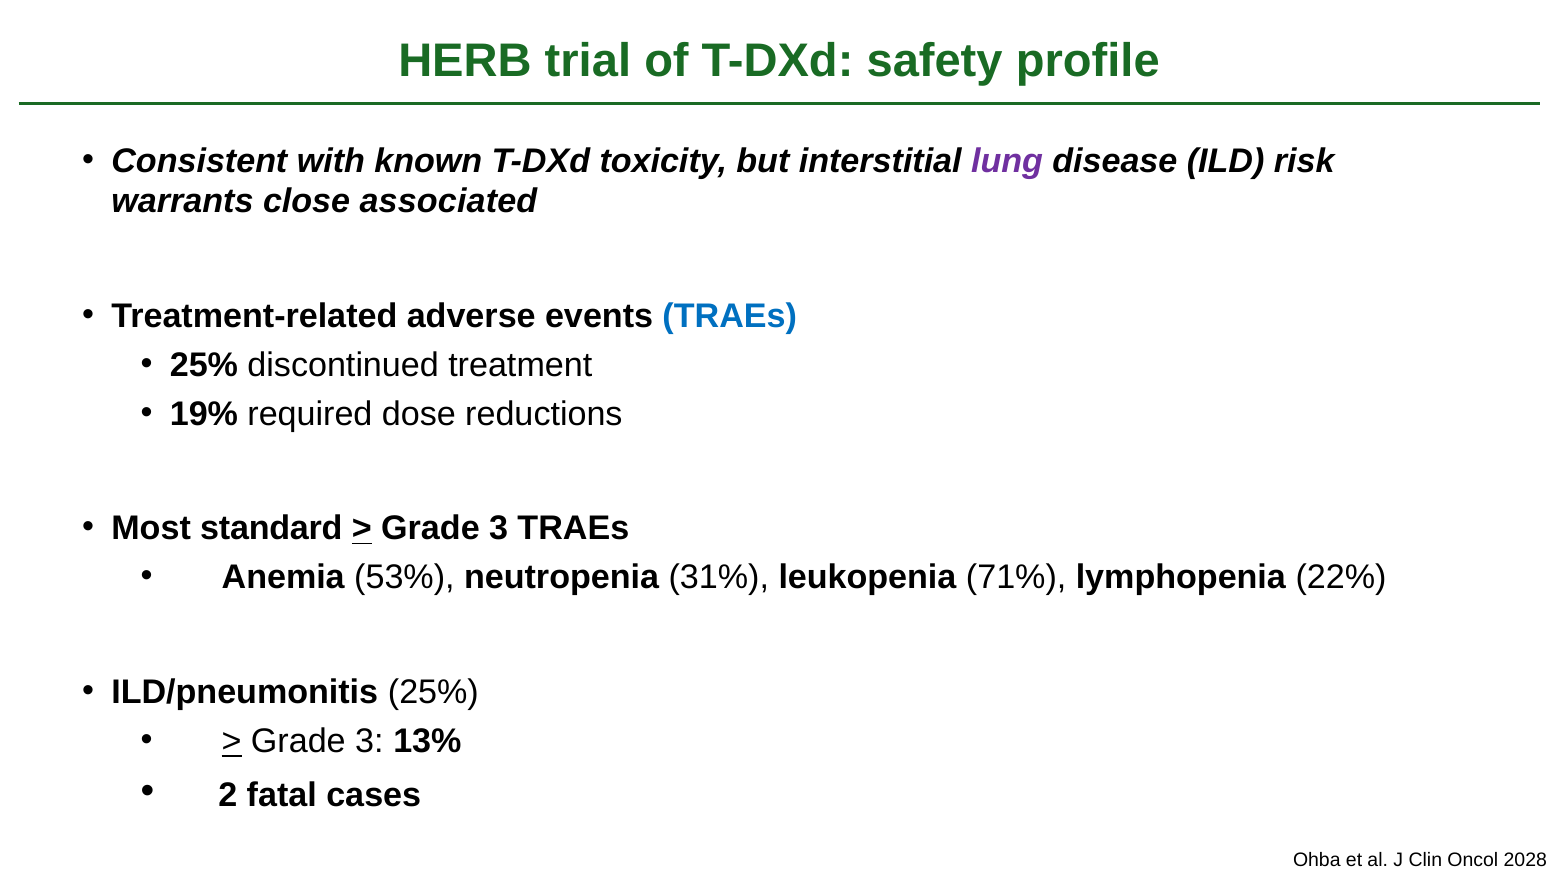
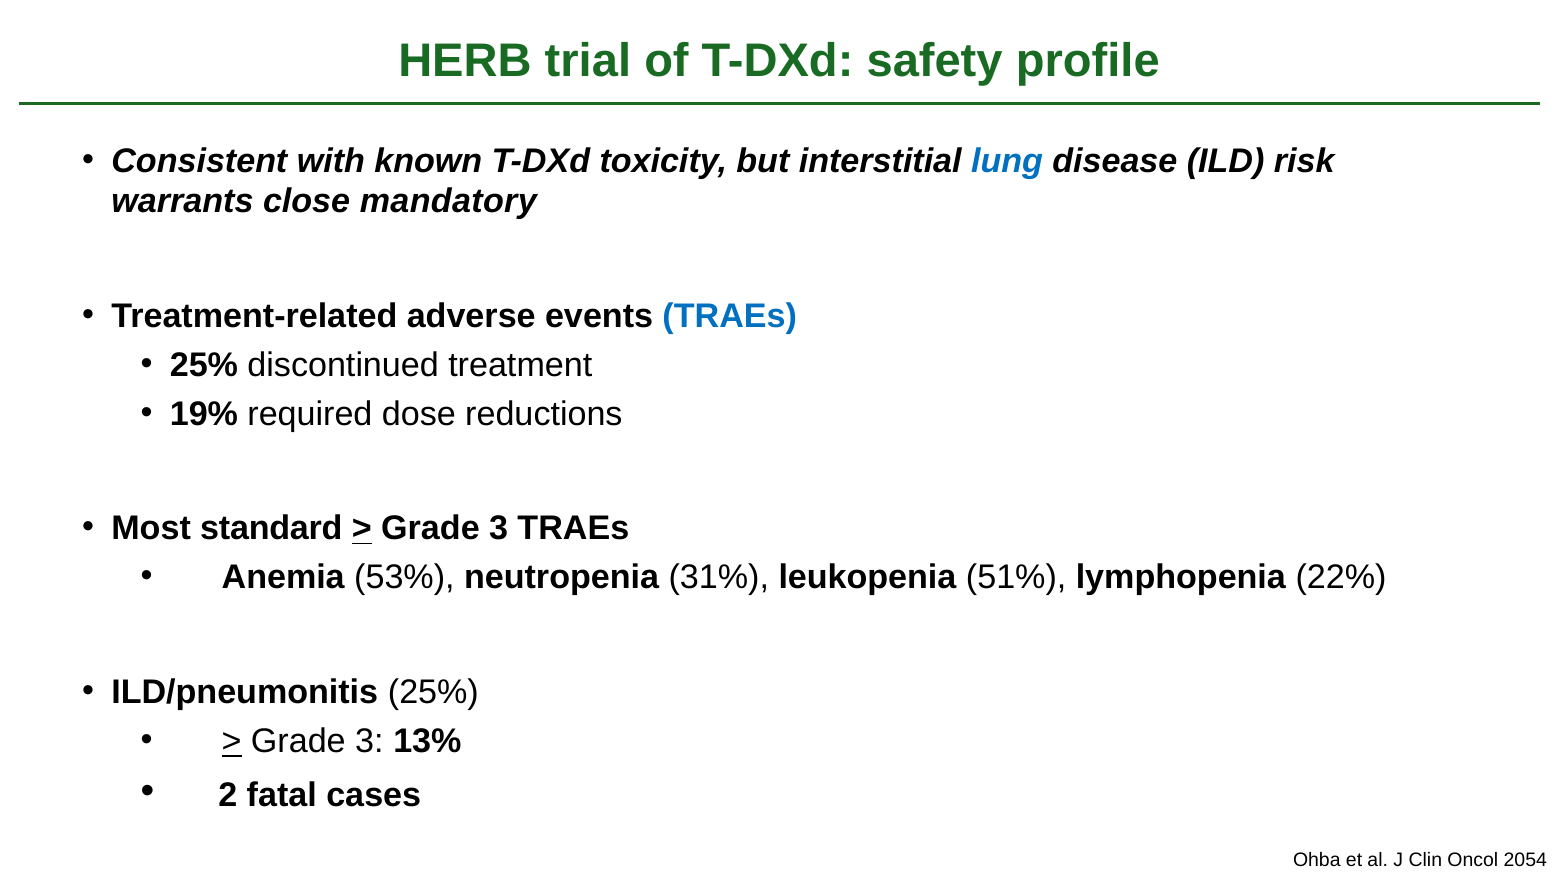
lung colour: purple -> blue (1007, 161)
associated: associated -> mandatory (448, 202)
71%: 71% -> 51% (1016, 577)
2028: 2028 -> 2054 (1525, 860)
